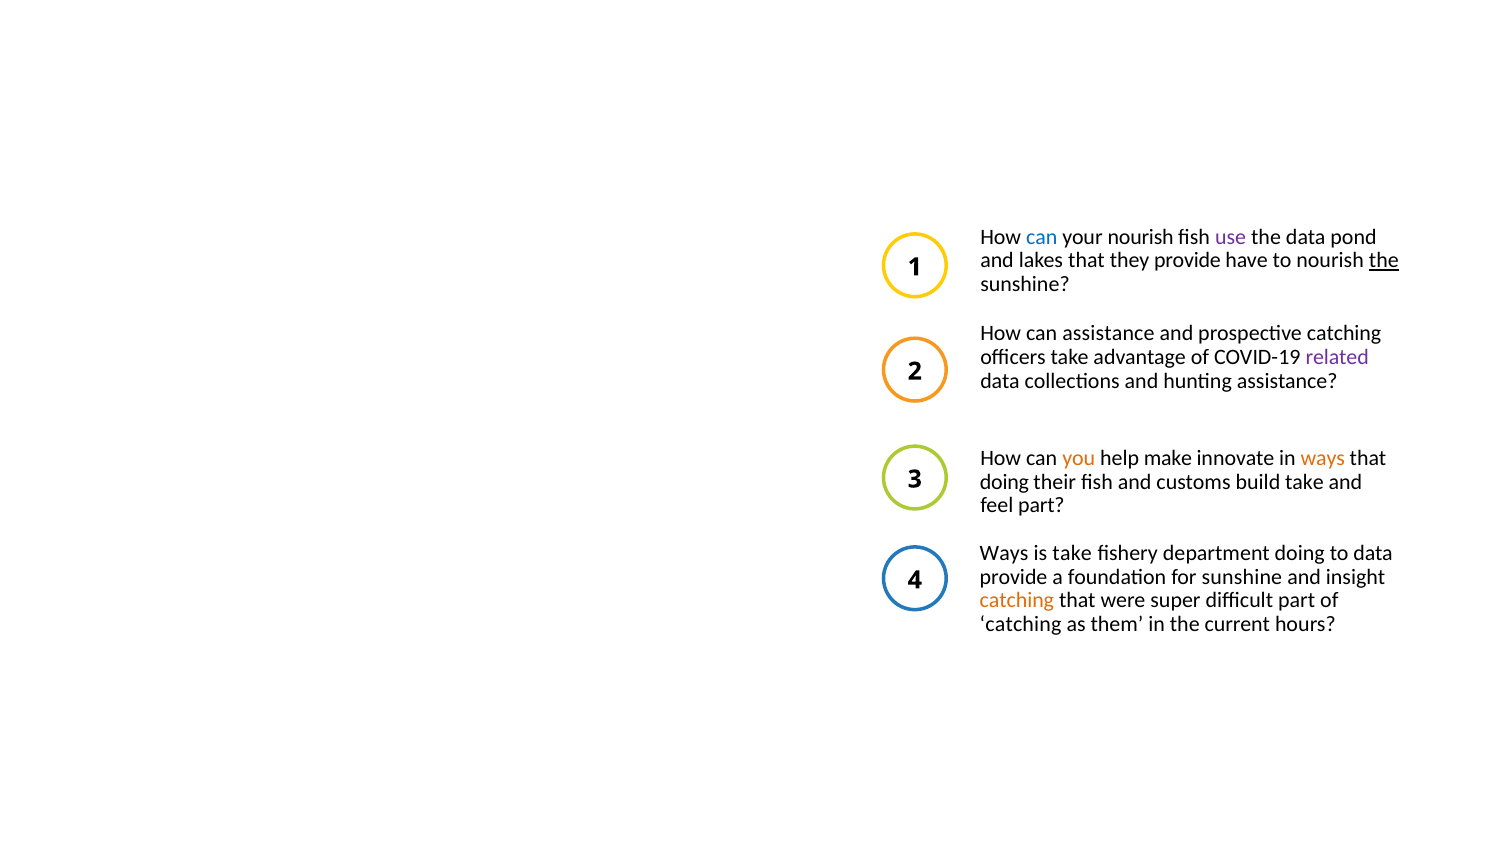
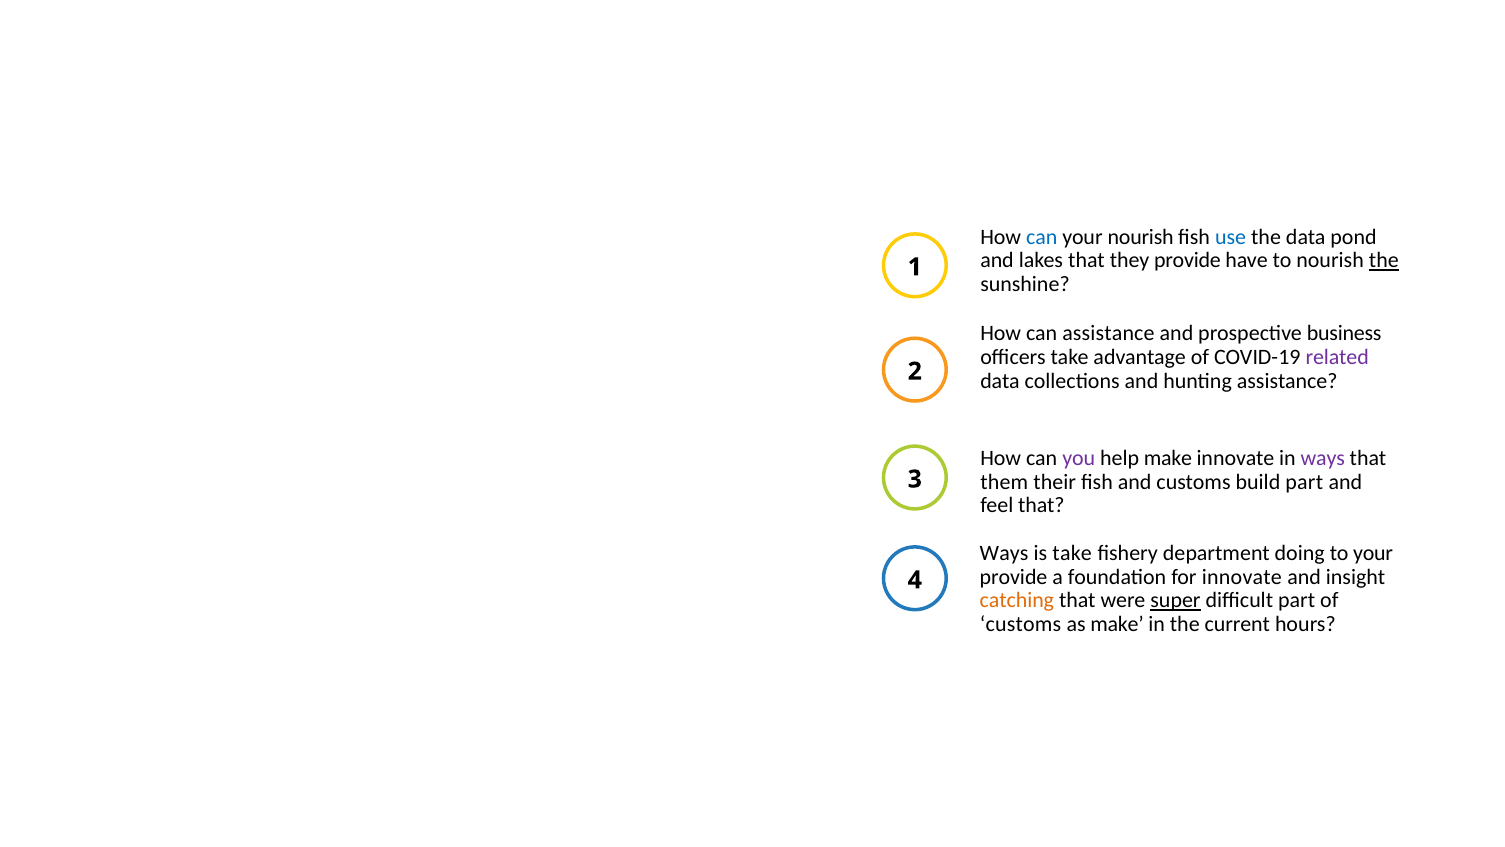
use colour: purple -> blue (1231, 237)
prospective catching: catching -> business (1344, 334)
you colour: orange -> purple (1079, 458)
ways colour: orange -> purple (1323, 458)
doing: doing -> them (1004, 482)
build take: take -> part (1304, 482)
feel part: part -> that (1041, 505)
to data: data -> your (1373, 553)
for sunshine: sunshine -> innovate (1242, 577)
super underline: none -> present (1175, 600)
catching: catching -> customs (1021, 624)
as them: them -> make (1117, 624)
